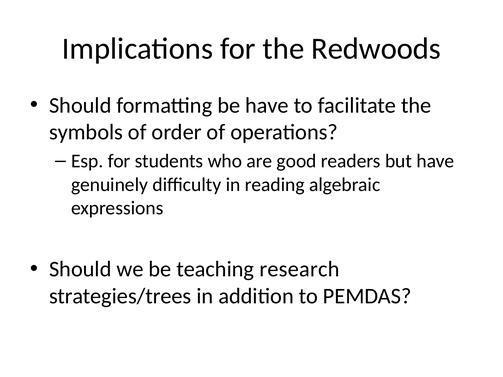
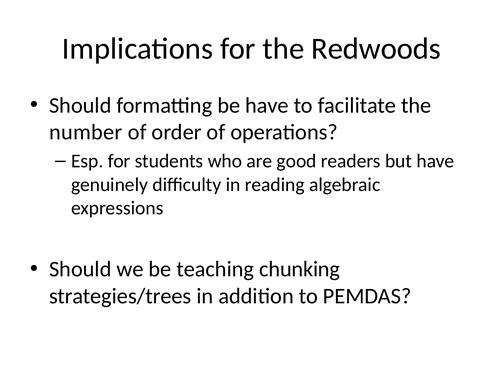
symbols: symbols -> number (86, 132)
research: research -> chunking (300, 269)
